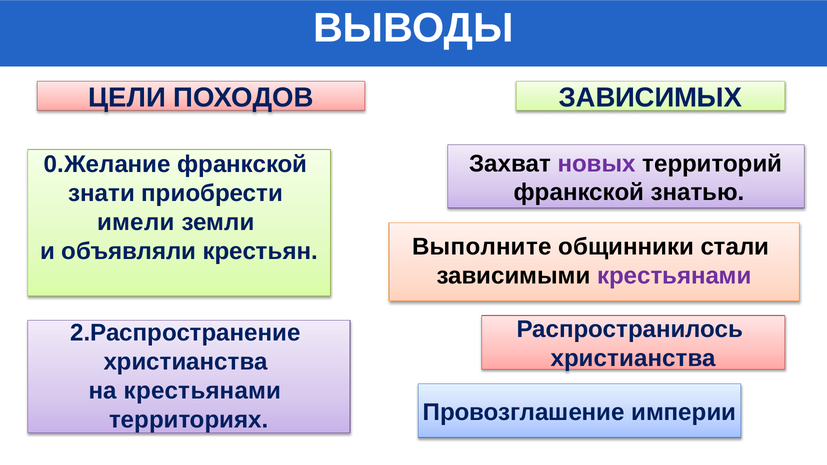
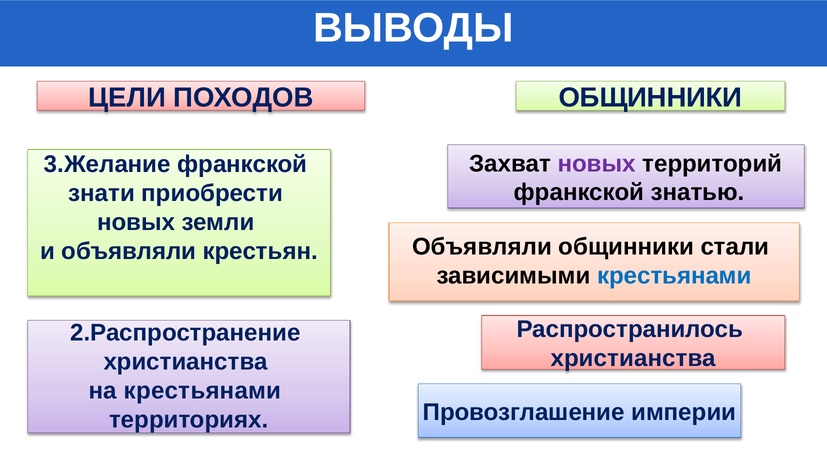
ЗАВИСИМЫХ: ЗАВИСИМЫХ -> ОБЩИННИКИ (650, 98)
0.Желание: 0.Желание -> 3.Желание (107, 165)
имели: имели -> новых (136, 222)
Выполните: Выполните -> Объявляли (482, 247)
крестьянами colour: purple -> blue (674, 276)
